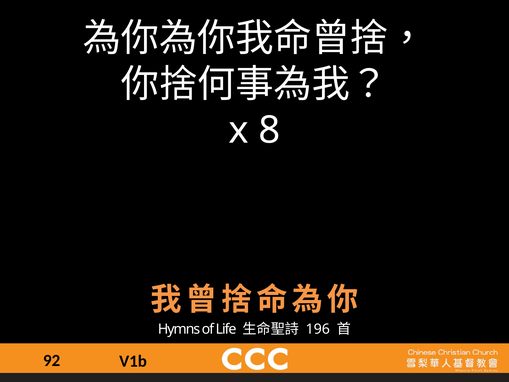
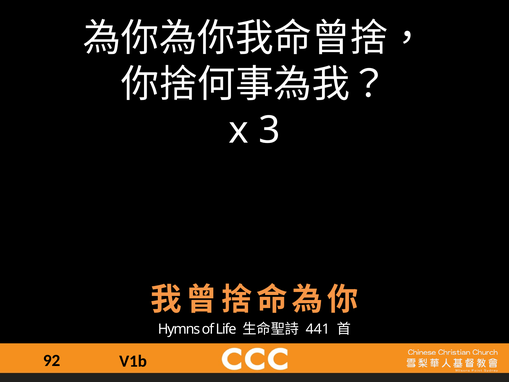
8: 8 -> 3 (270, 130)
196: 196 -> 441 (318, 329)
